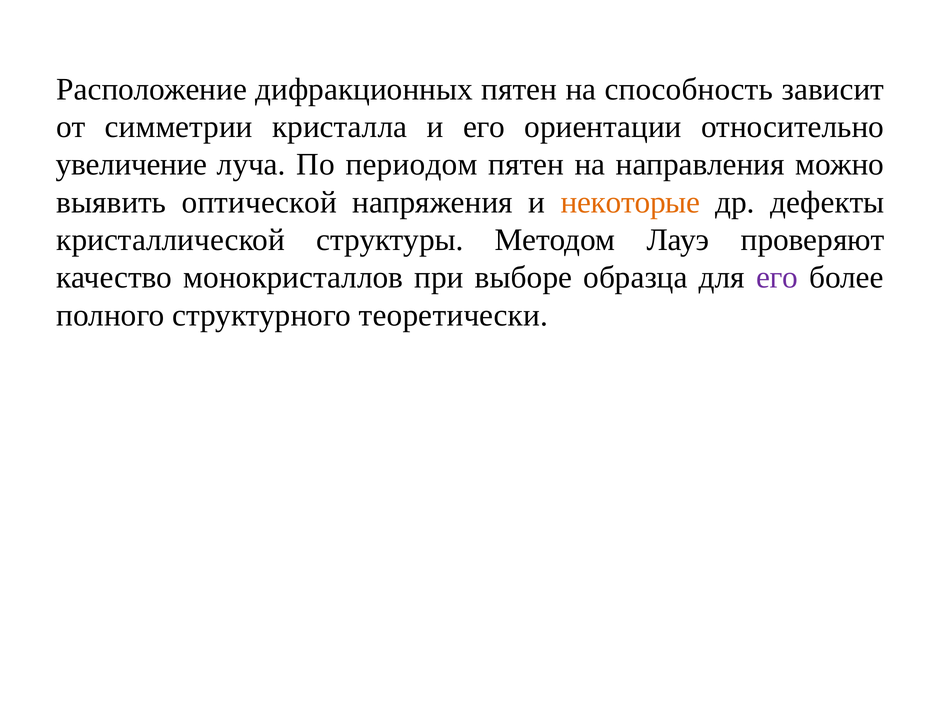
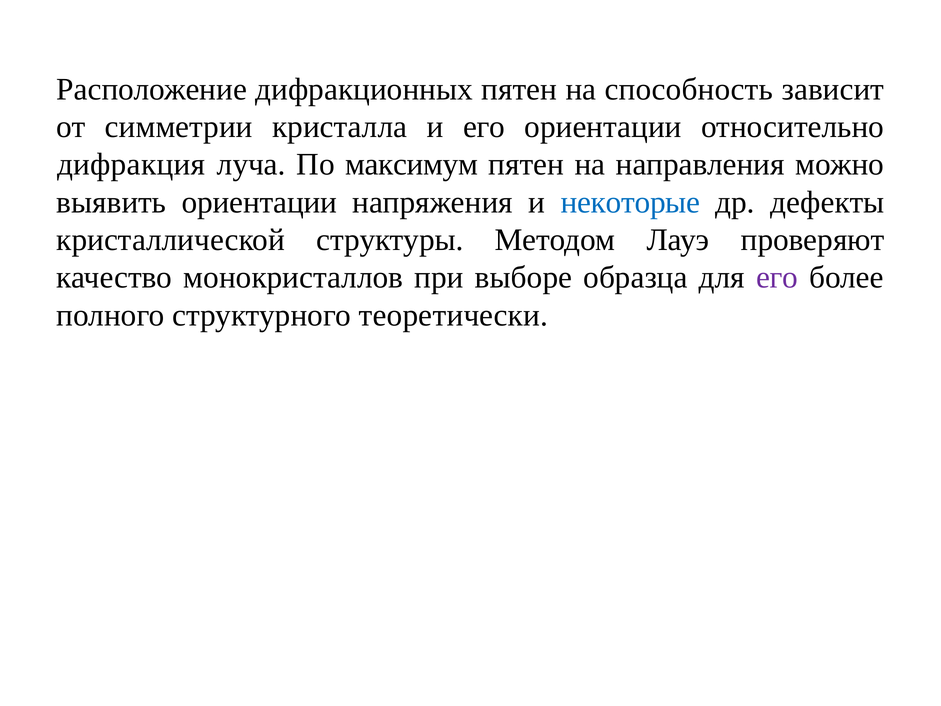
увеличение: увеличение -> дифракция (131, 165)
периодом: периодом -> максимум (412, 165)
выявить оптической: оптической -> ориентации (259, 202)
некоторые colour: orange -> blue (630, 202)
